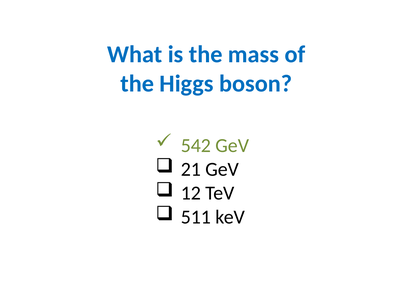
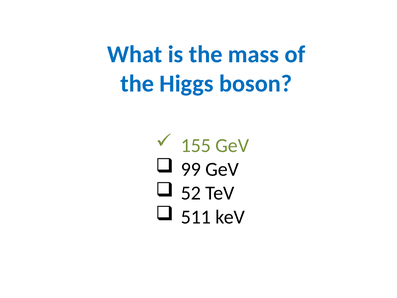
542: 542 -> 155 (196, 145)
21: 21 -> 99 (191, 169)
12: 12 -> 52 (191, 193)
